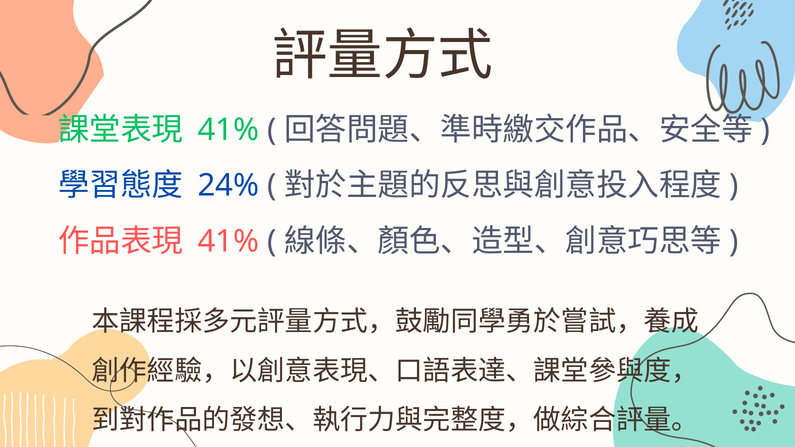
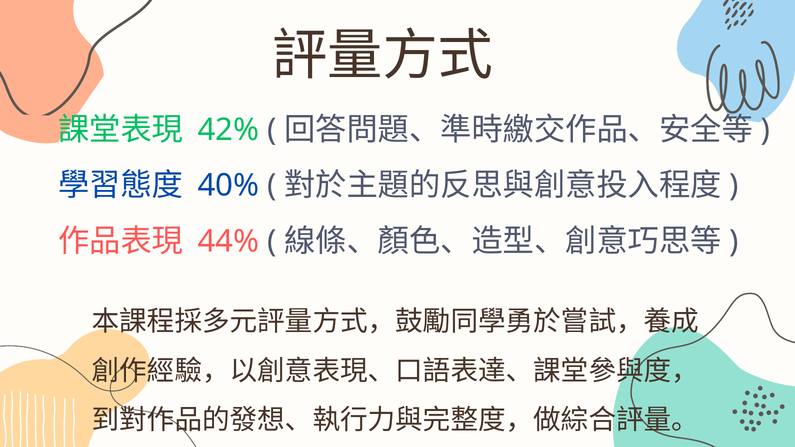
41%: 41% -> 42% (228, 130)
24%: 24% -> 40% (228, 186)
41%: 41% -> 44% (228, 241)
